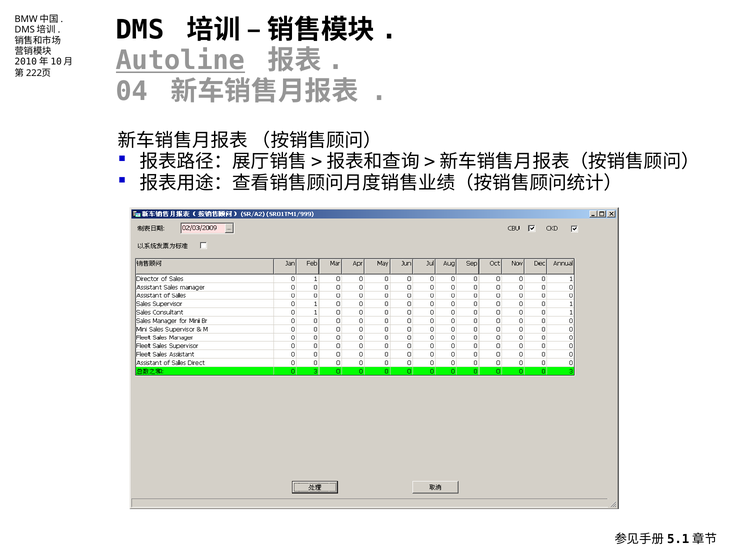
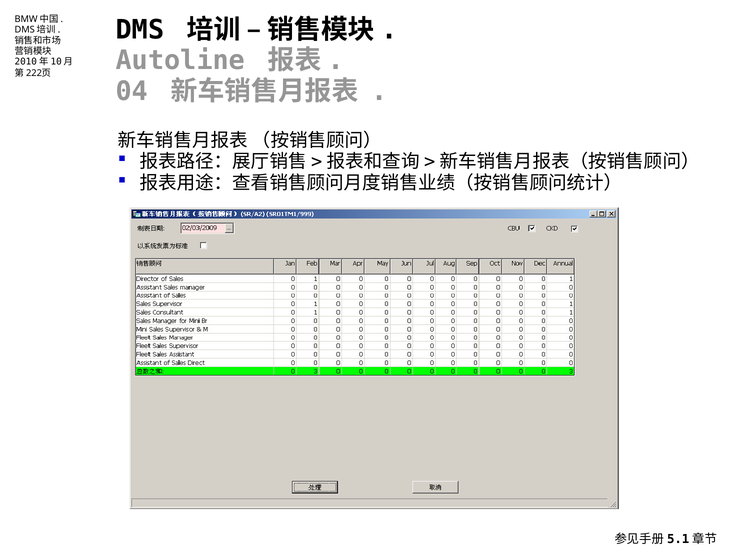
Autoline underline: present -> none (180, 61)
